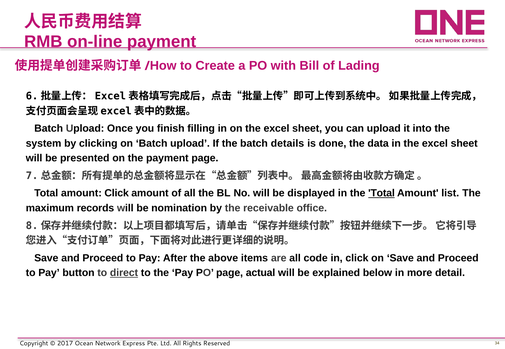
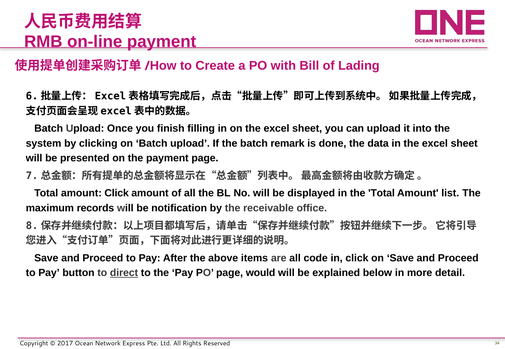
details: details -> remark (288, 144)
Total underline: present -> none (381, 194)
nomination: nomination -> notification (179, 208)
actual: actual -> would (261, 273)
